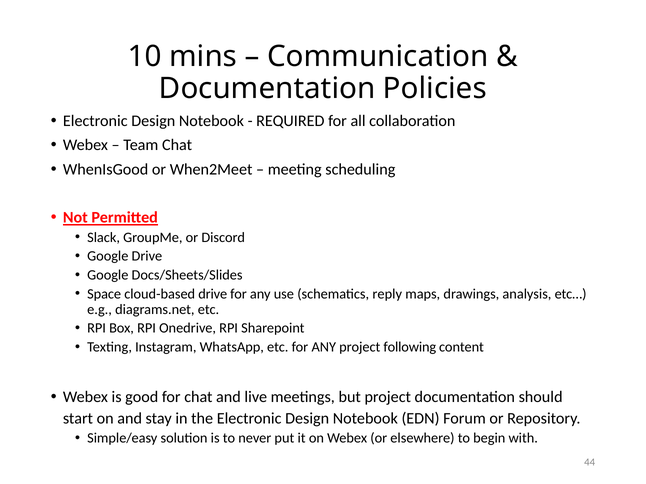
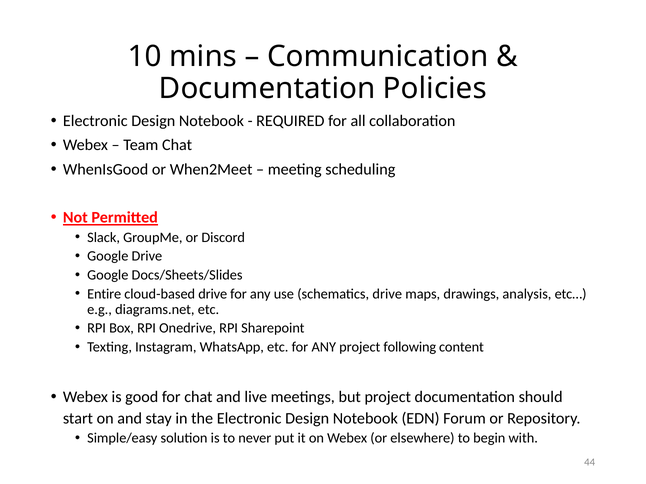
Space: Space -> Entire (104, 294)
schematics reply: reply -> drive (387, 294)
